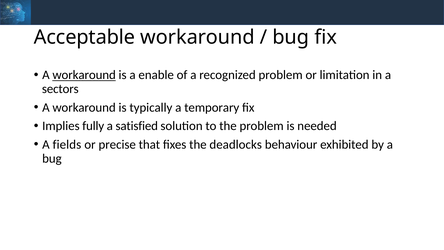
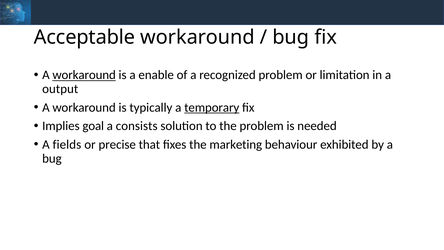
sectors: sectors -> output (60, 89)
temporary underline: none -> present (212, 107)
fully: fully -> goal (93, 126)
satisfied: satisfied -> consists (137, 126)
deadlocks: deadlocks -> marketing (236, 144)
